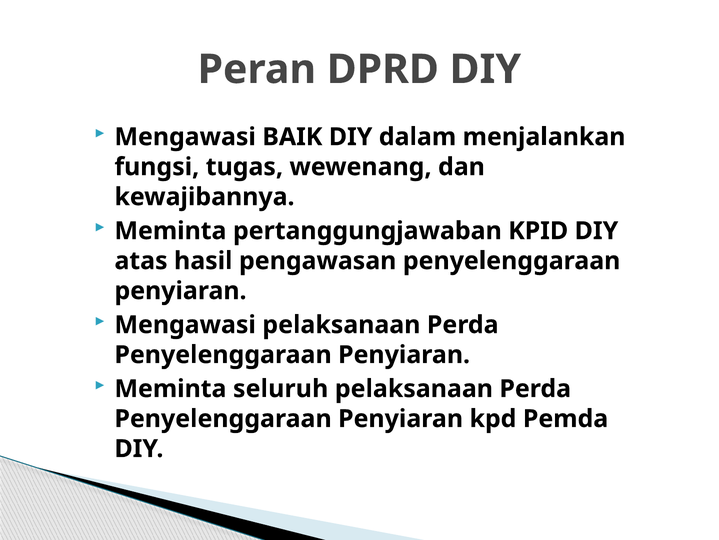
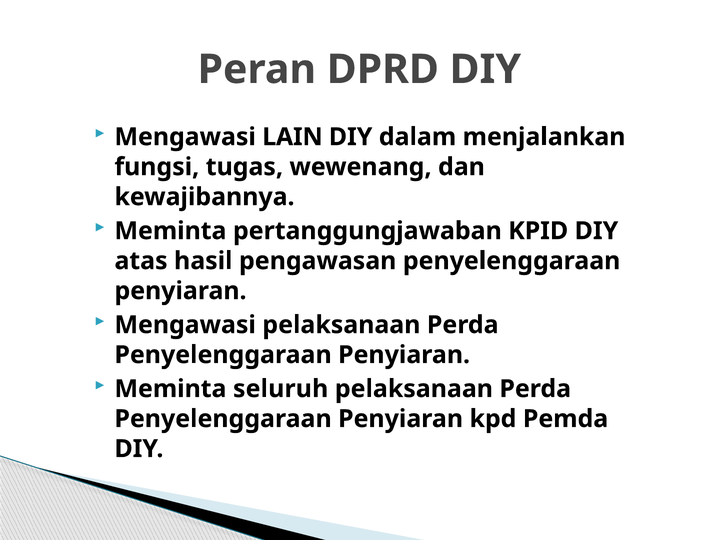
BAIK: BAIK -> LAIN (292, 137)
